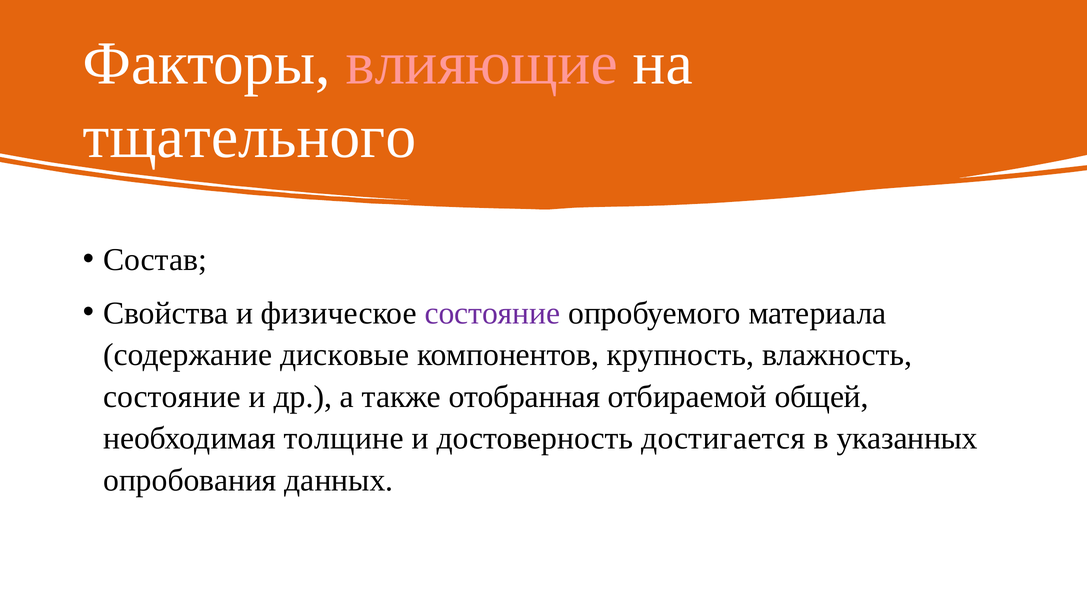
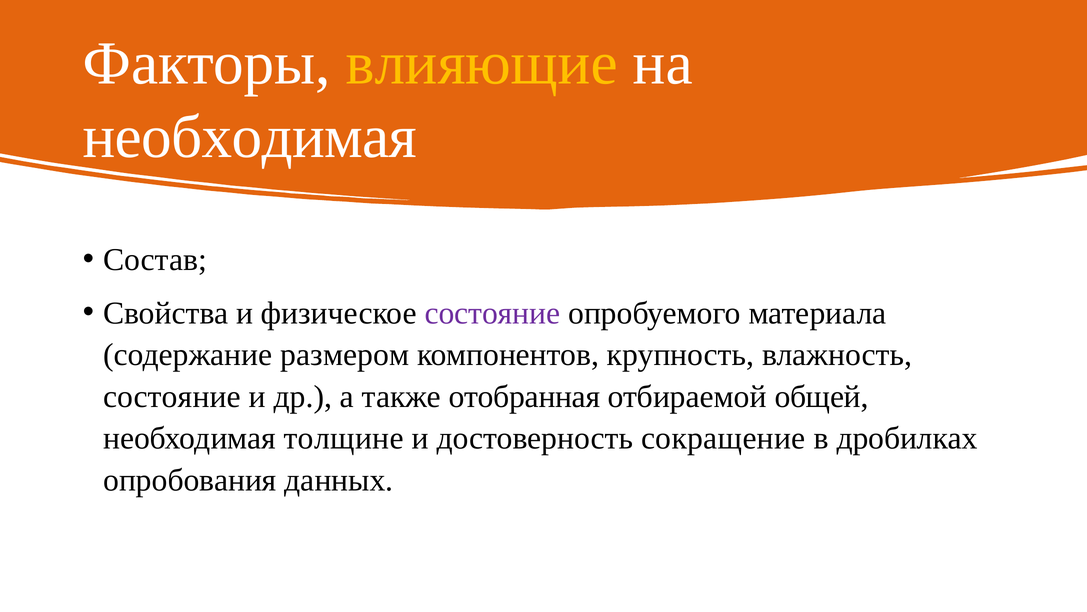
влияющие colour: pink -> yellow (482, 63)
тщательного: тщательного -> необходимая (250, 137)
дисковые: дисковые -> размером (345, 355)
достигается: достигается -> сокращение (723, 438)
указанных: указанных -> дробилках (907, 438)
